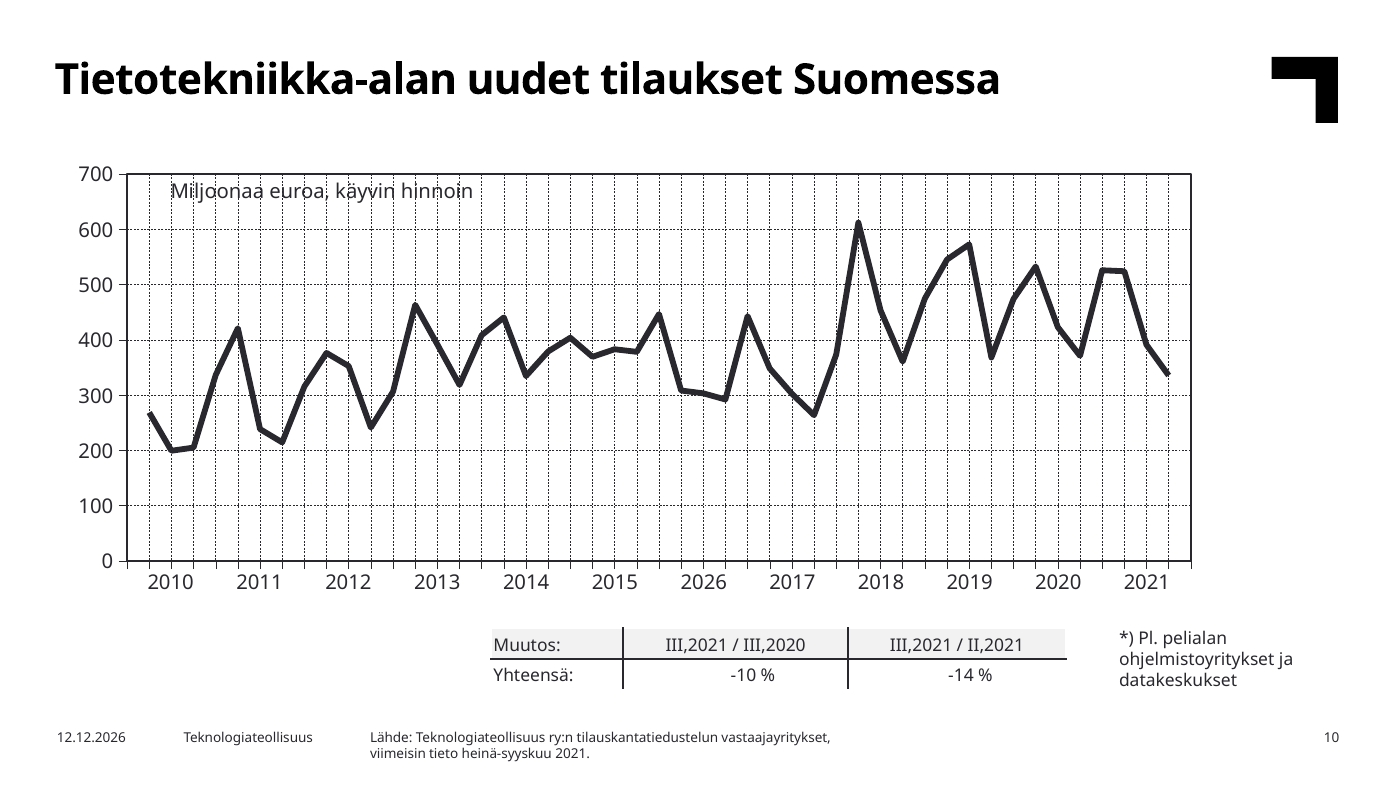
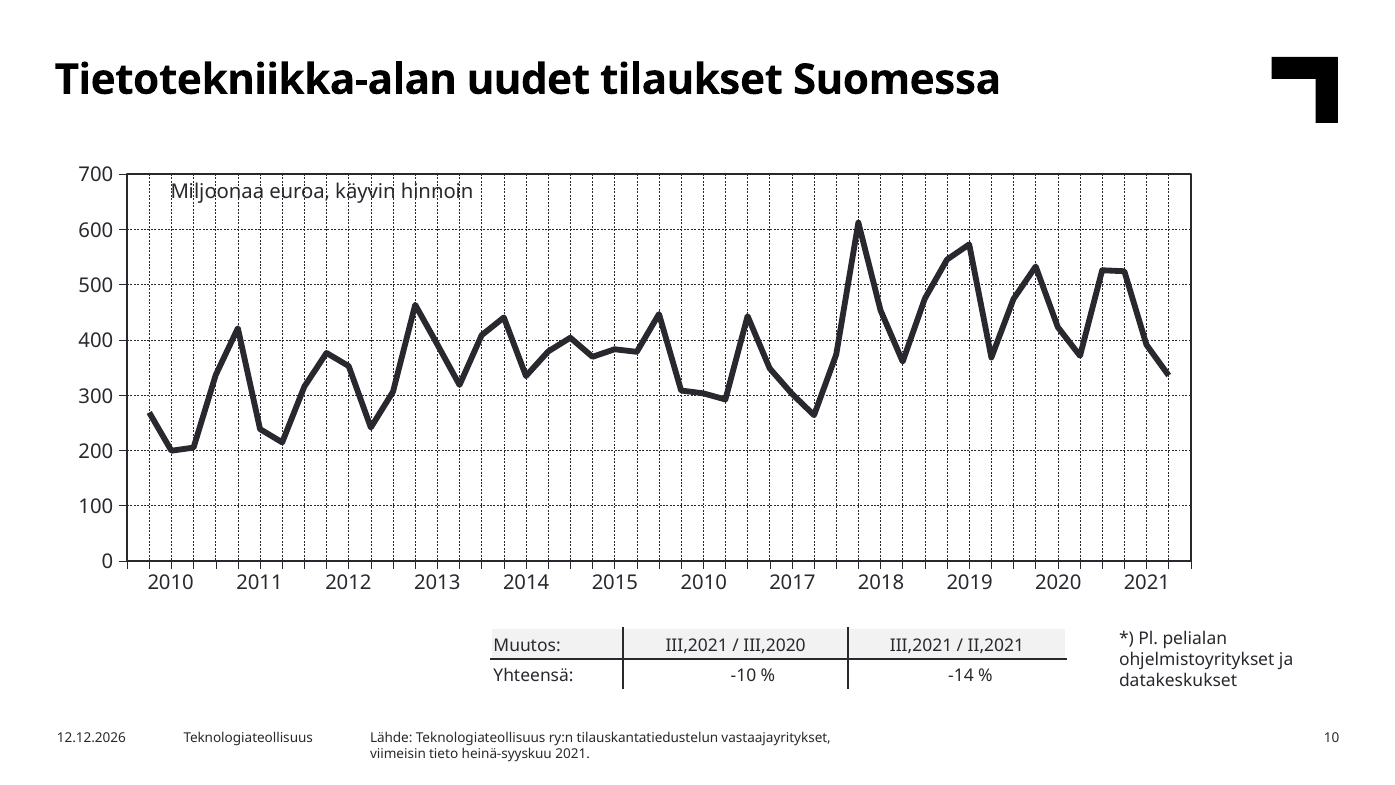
2015 2026: 2026 -> 2010 (704, 582)
